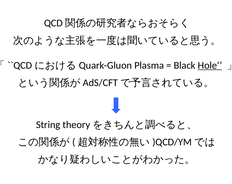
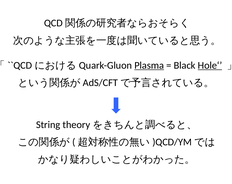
Plasma underline: none -> present (149, 65)
